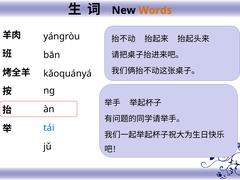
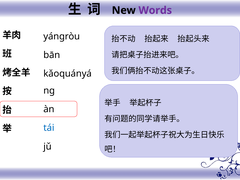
Words colour: orange -> purple (155, 10)
